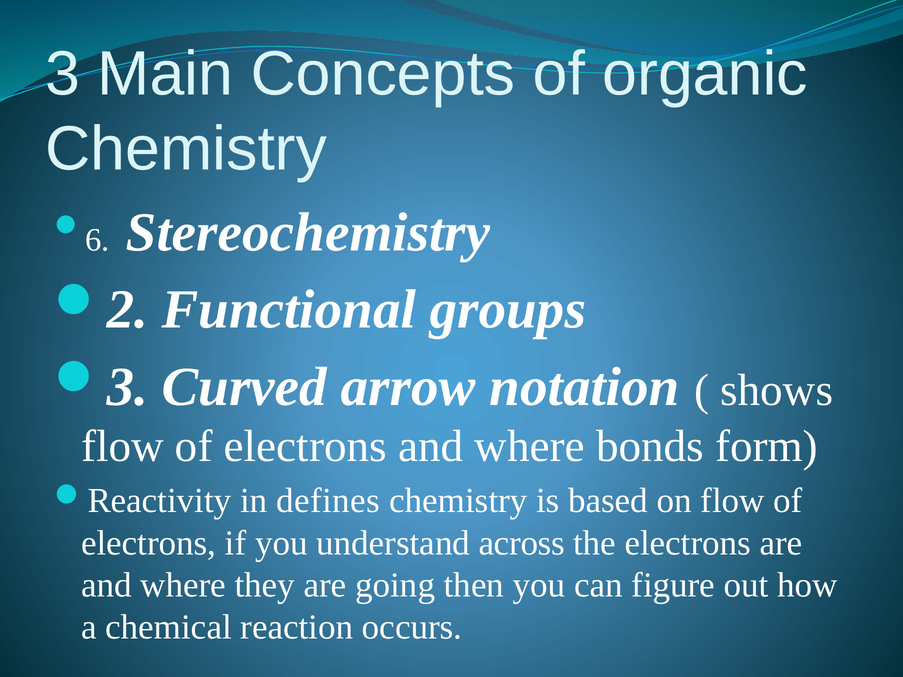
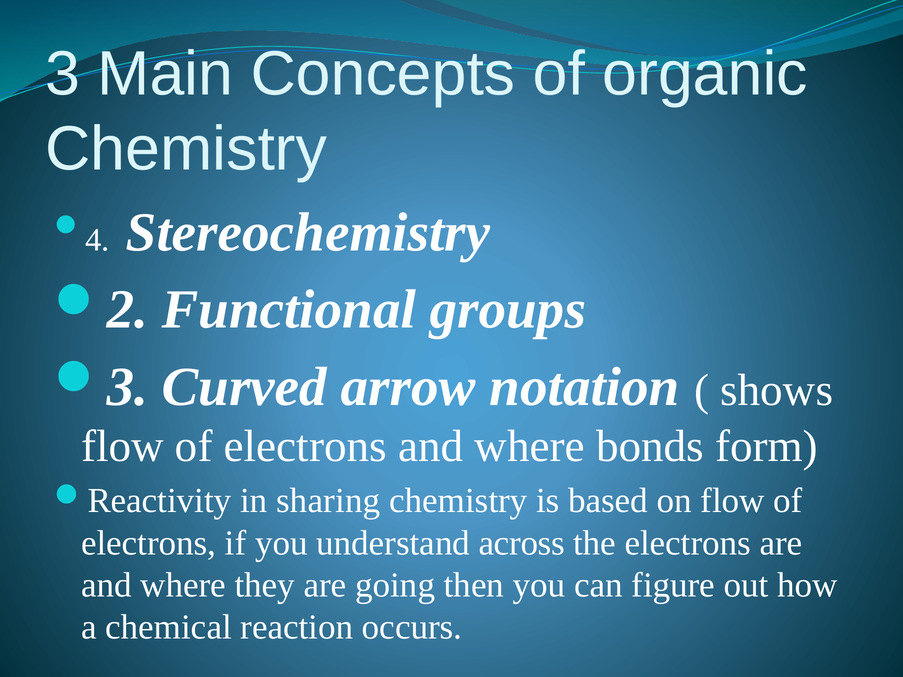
6: 6 -> 4 (97, 240)
defines: defines -> sharing (328, 501)
